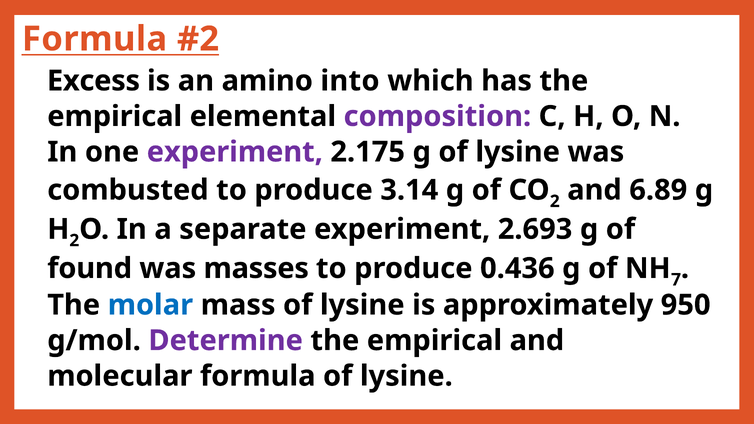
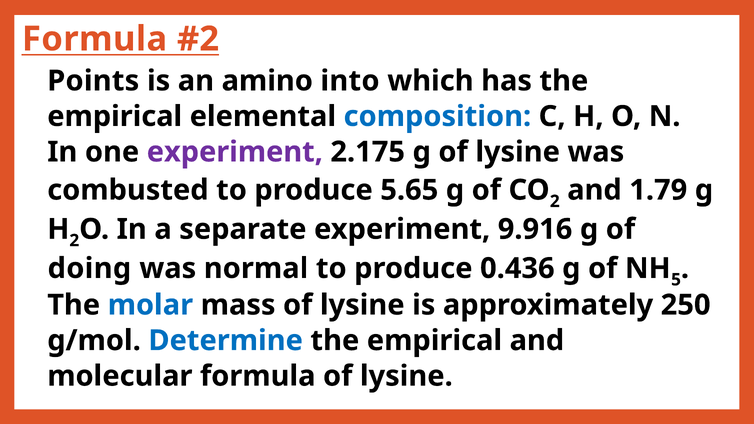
Excess: Excess -> Points (93, 81)
composition colour: purple -> blue (437, 116)
3.14: 3.14 -> 5.65 (409, 190)
6.89: 6.89 -> 1.79 (658, 190)
2.693: 2.693 -> 9.916 (535, 229)
found: found -> doing (89, 268)
masses: masses -> normal (256, 268)
7: 7 -> 5 (676, 280)
950: 950 -> 250 (686, 305)
Determine colour: purple -> blue (226, 341)
